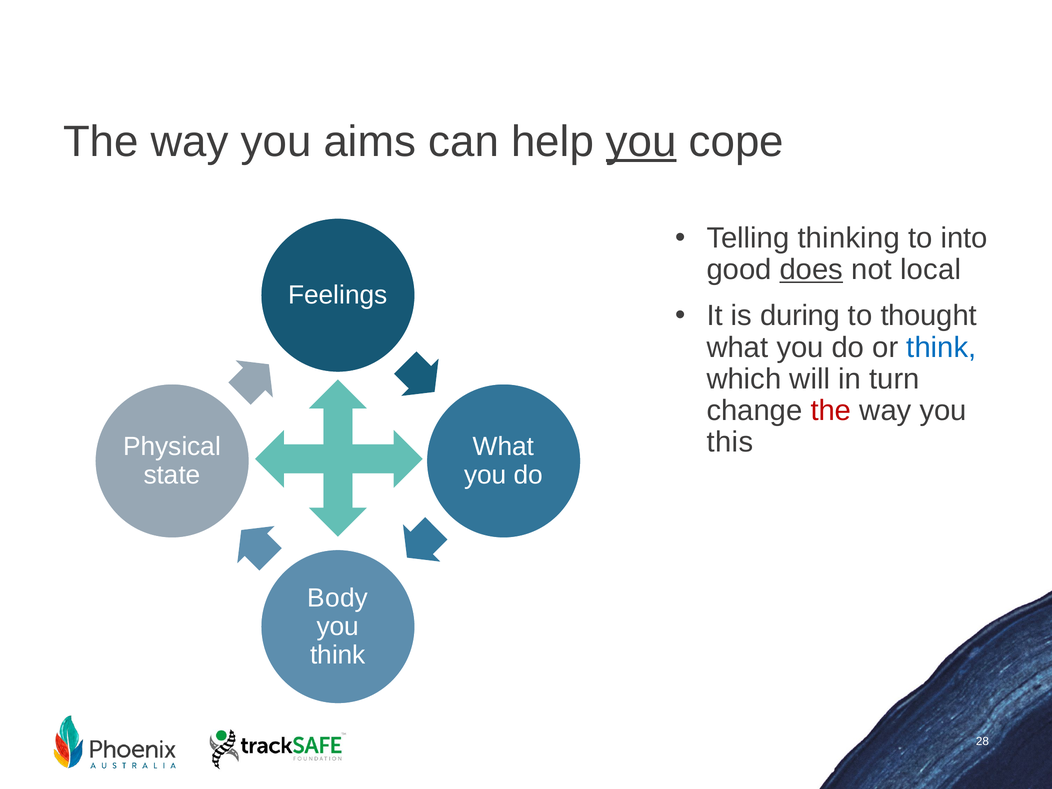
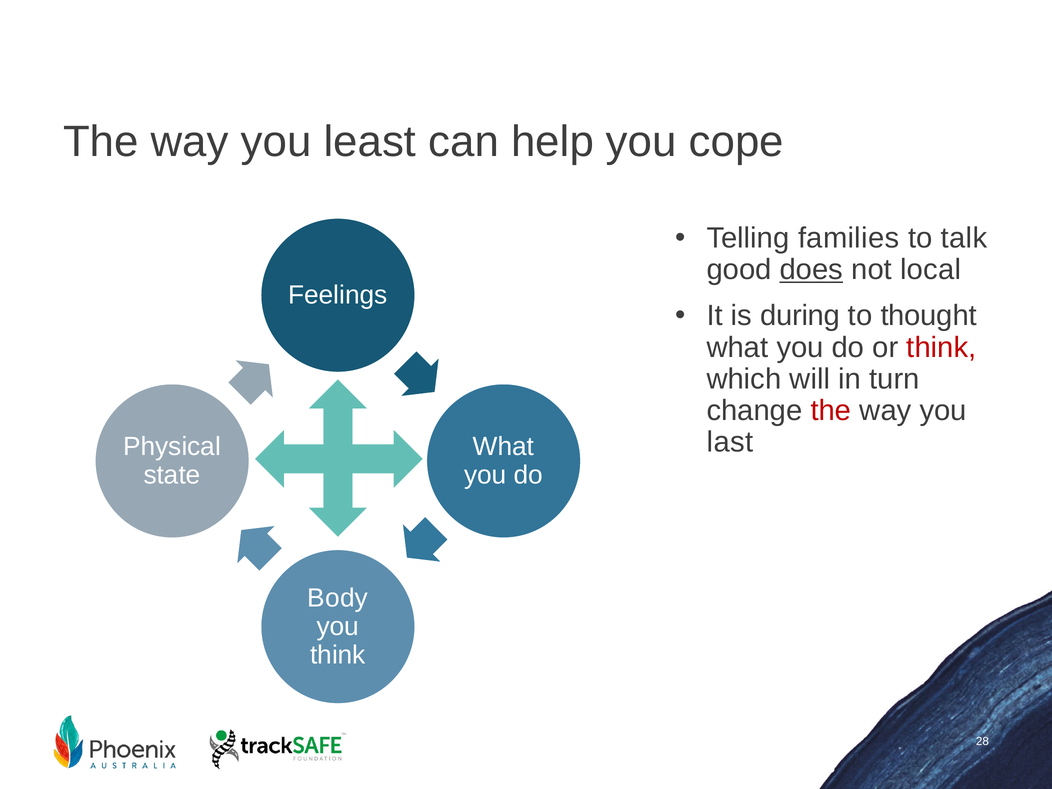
aims: aims -> least (370, 142)
you underline: present -> none (641, 142)
thinking: thinking -> families (849, 238)
into: into -> talk (964, 238)
think colour: blue -> red (941, 347)
this: this -> last (730, 442)
